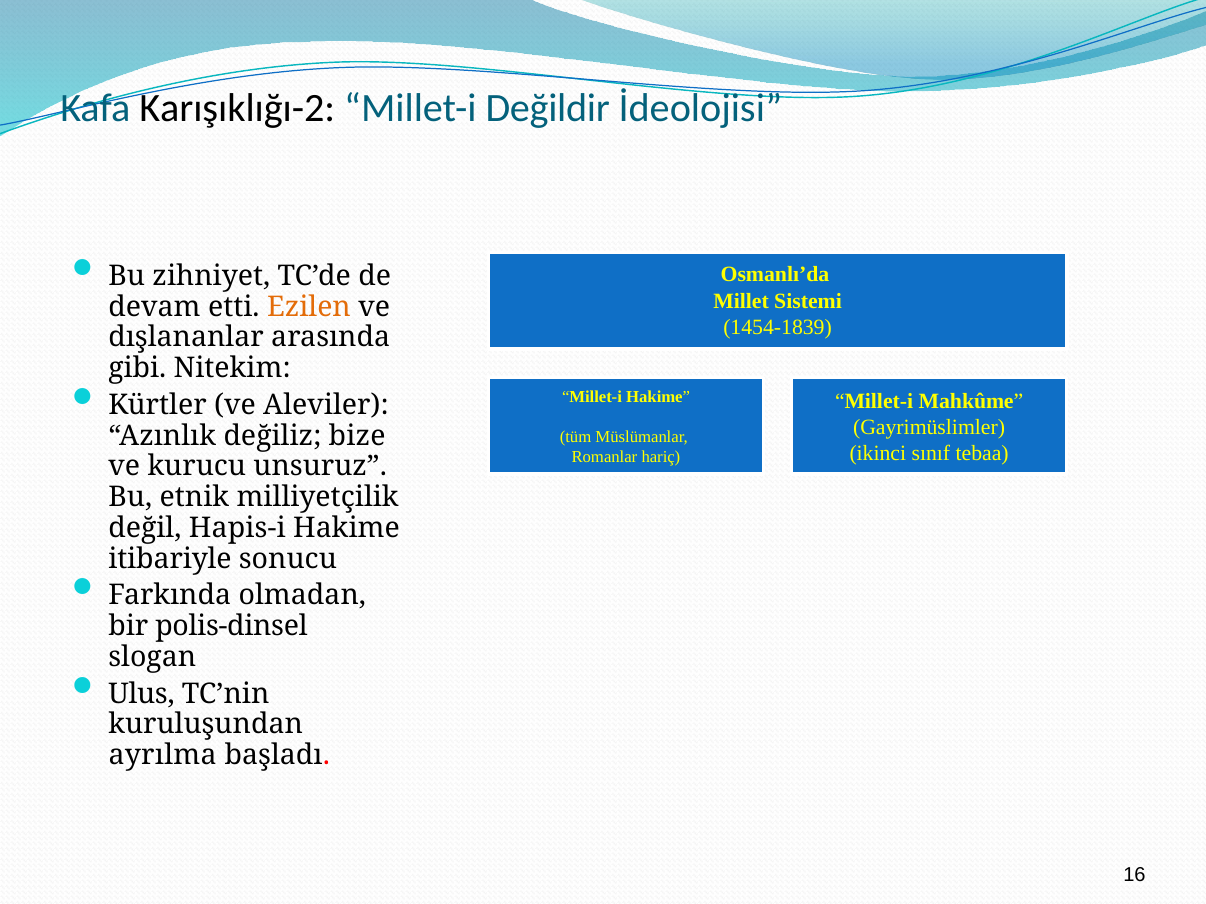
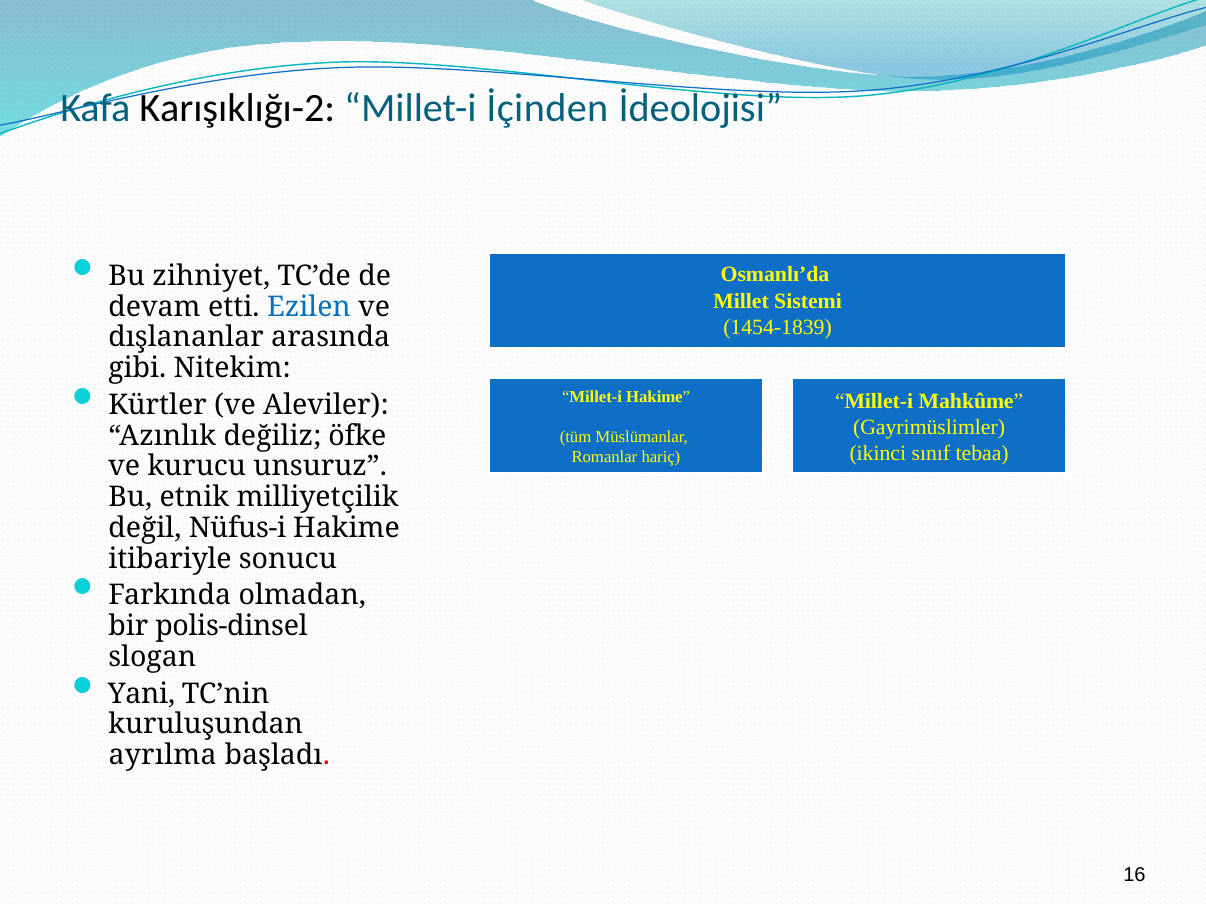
Değildir: Değildir -> İçinden (547, 108)
Ezilen colour: orange -> blue (309, 307)
bize: bize -> öfke (357, 436)
Hapis-i: Hapis-i -> Nüfus-i (238, 528)
Ulus: Ulus -> Yani (142, 694)
